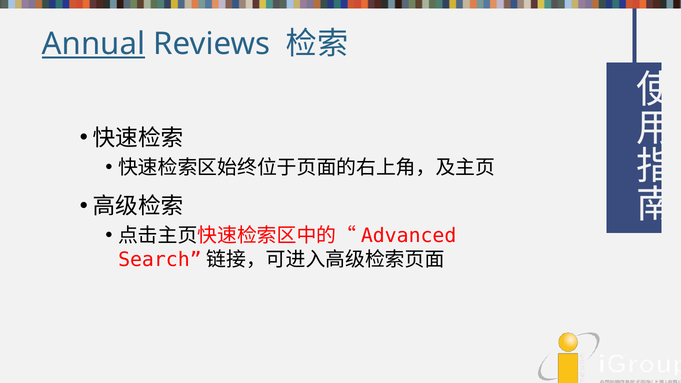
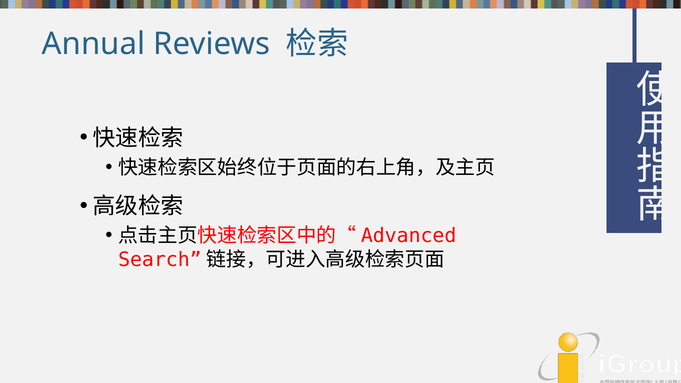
Annual underline: present -> none (94, 44)
